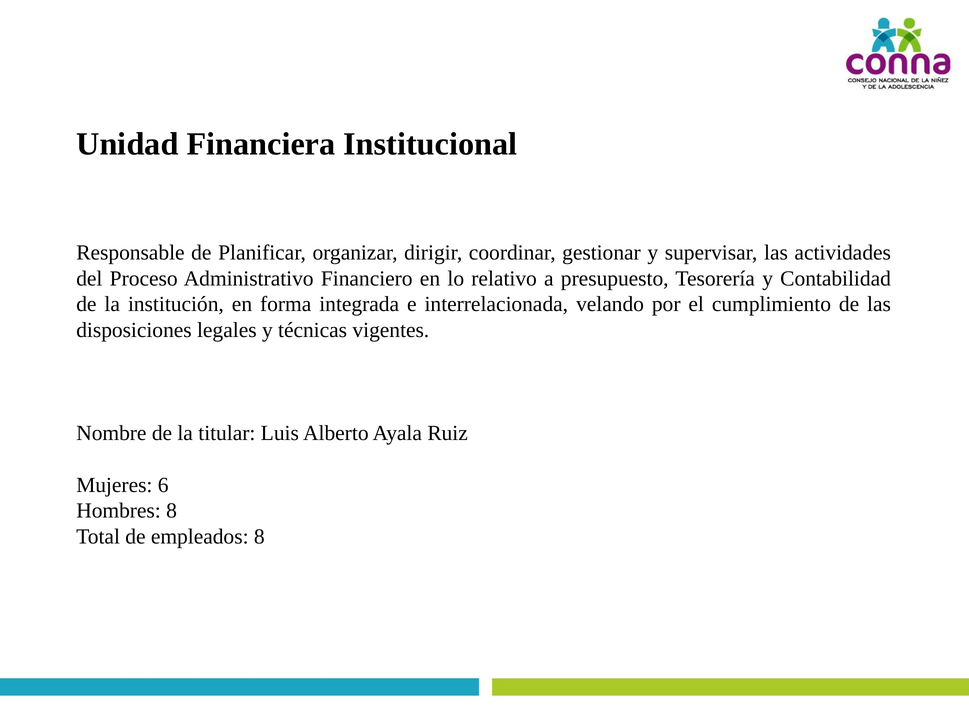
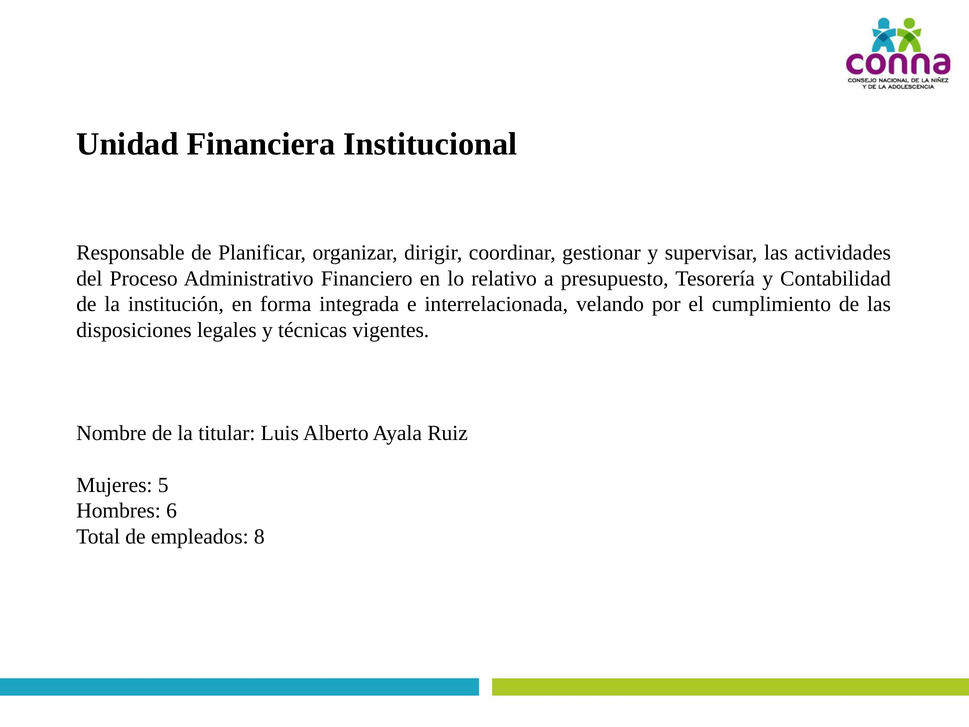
6: 6 -> 5 (163, 485)
Hombres 8: 8 -> 6 (172, 511)
